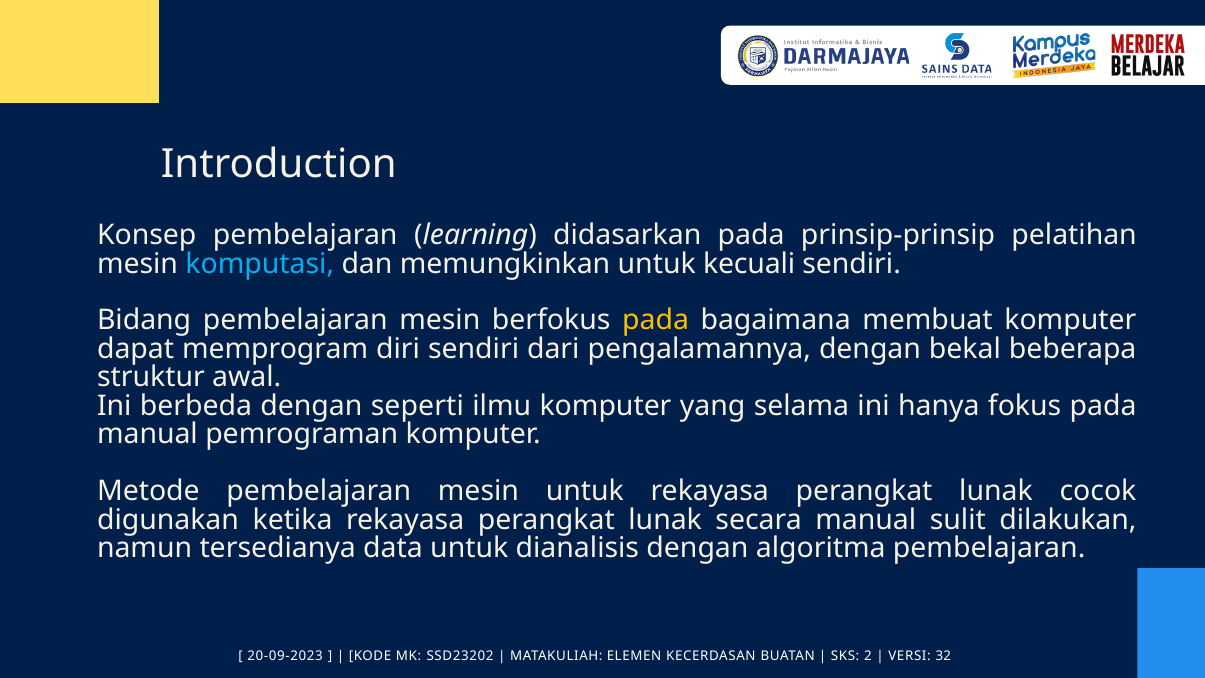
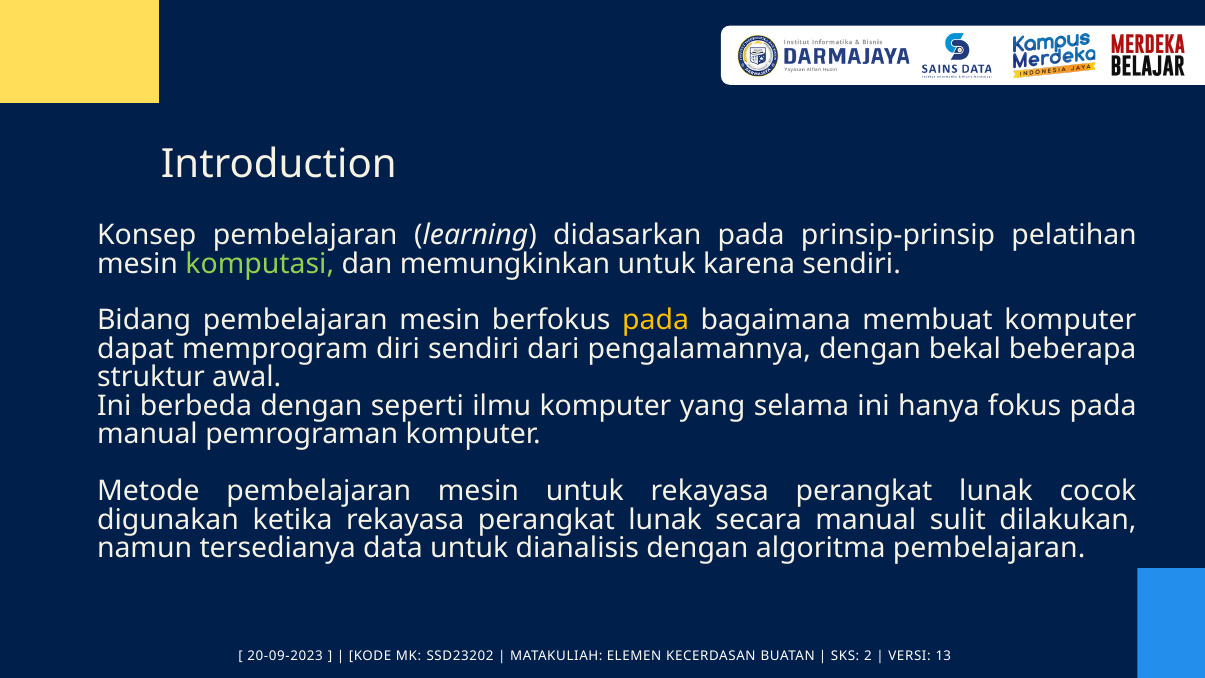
komputasi colour: light blue -> light green (260, 264)
kecuali: kecuali -> karena (749, 264)
32: 32 -> 13 (943, 656)
